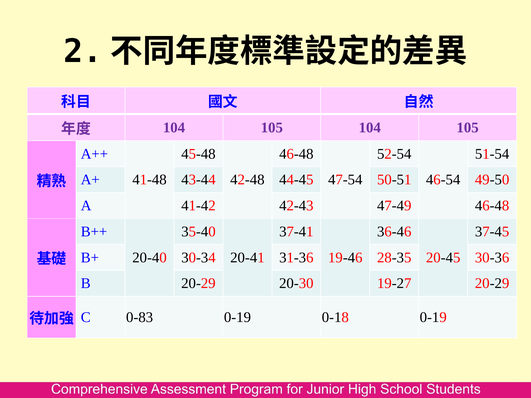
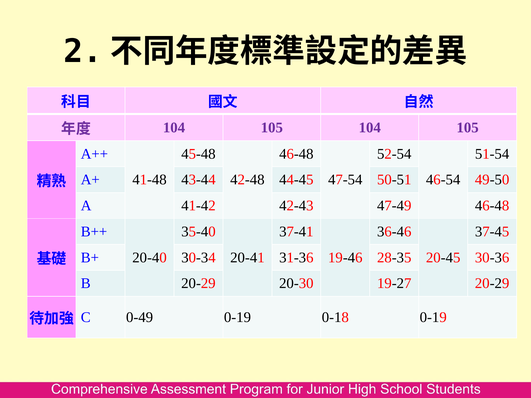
0-83: 0-83 -> 0-49 (140, 317)
